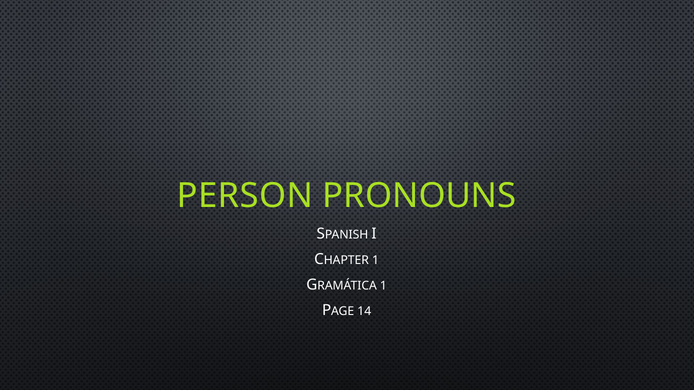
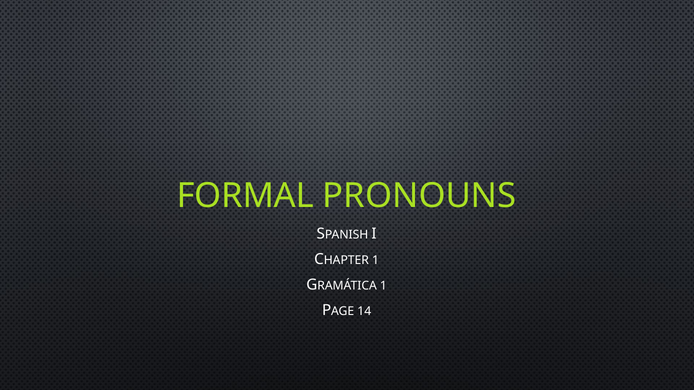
PERSON: PERSON -> FORMAL (245, 196)
